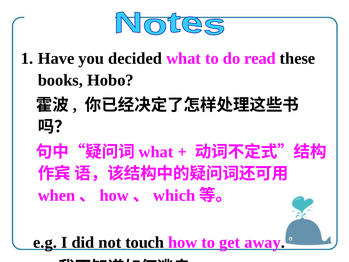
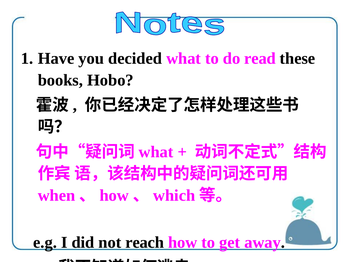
touch: touch -> reach (145, 242)
